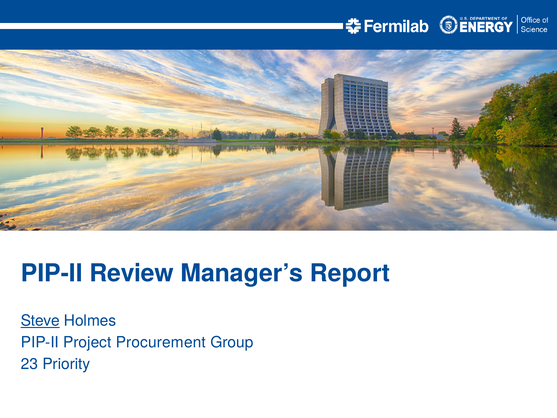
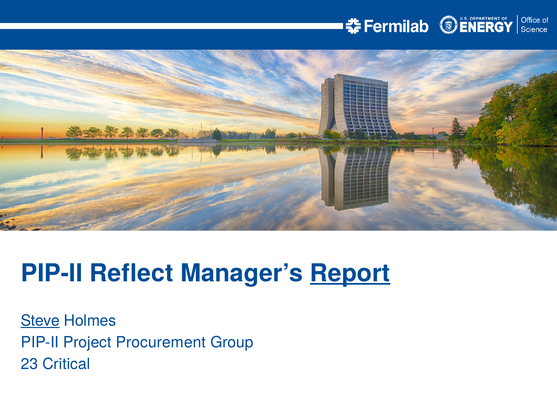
Review: Review -> Reflect (131, 273)
Report underline: none -> present (350, 273)
Priority: Priority -> Critical (66, 364)
